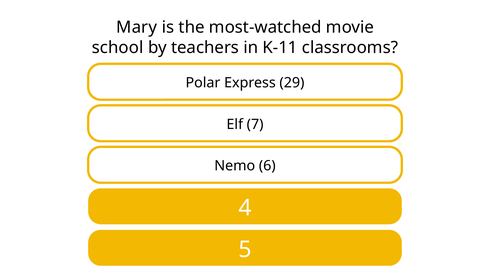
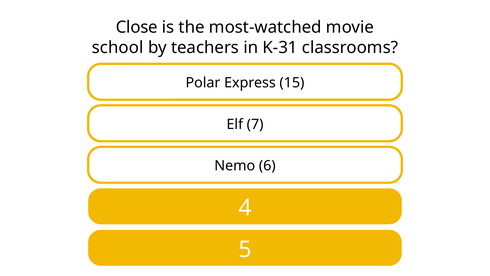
Mary: Mary -> Close (137, 27)
K-11: K-11 -> K-31 (280, 47)
29: 29 -> 15 (292, 83)
